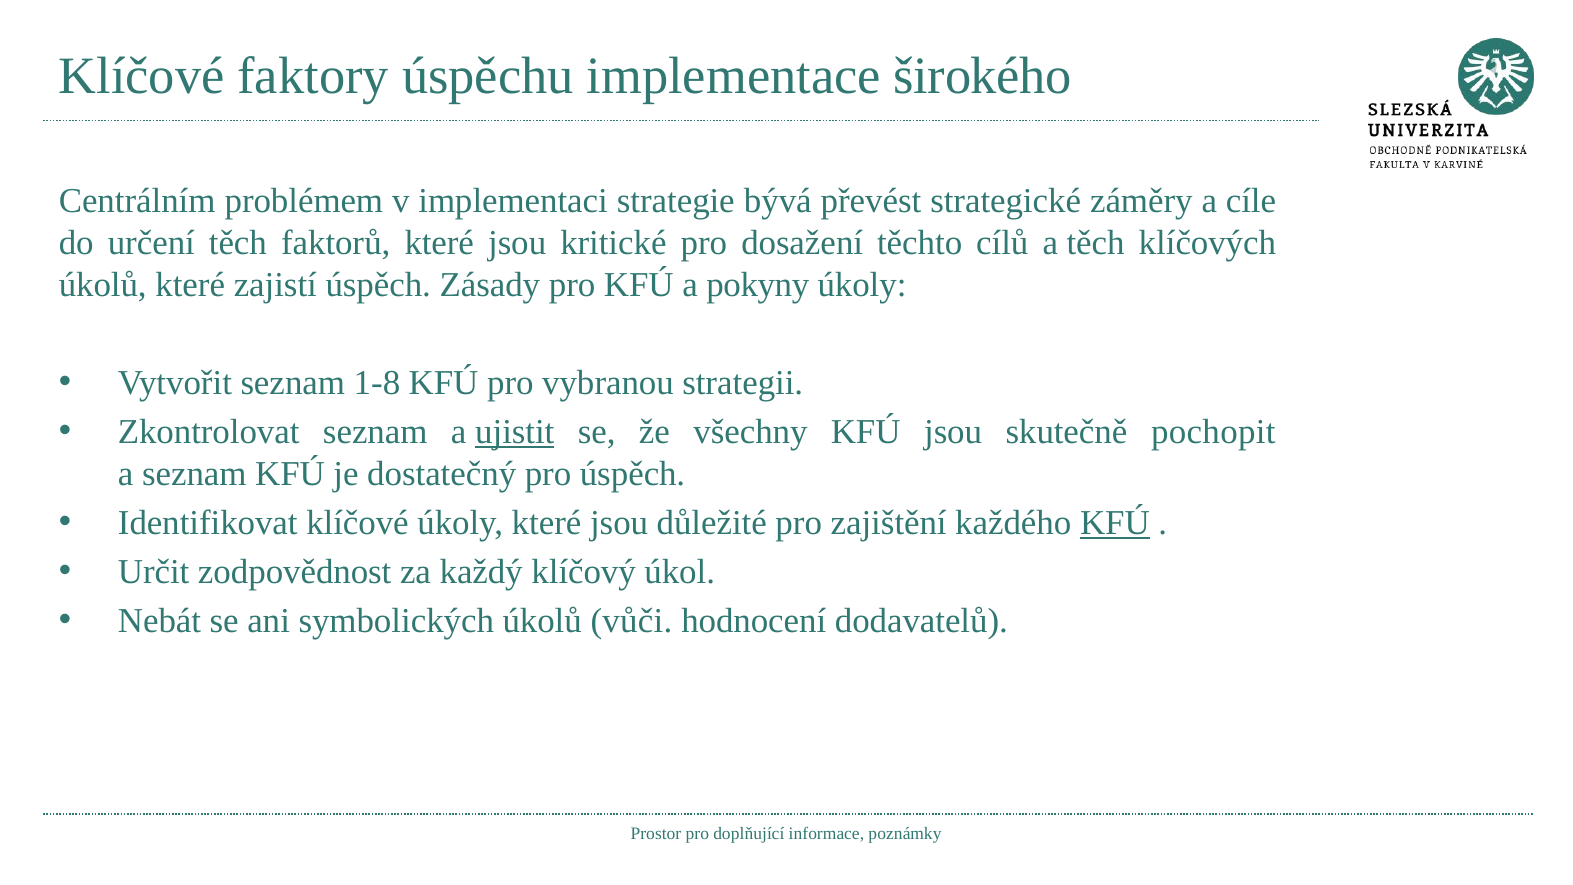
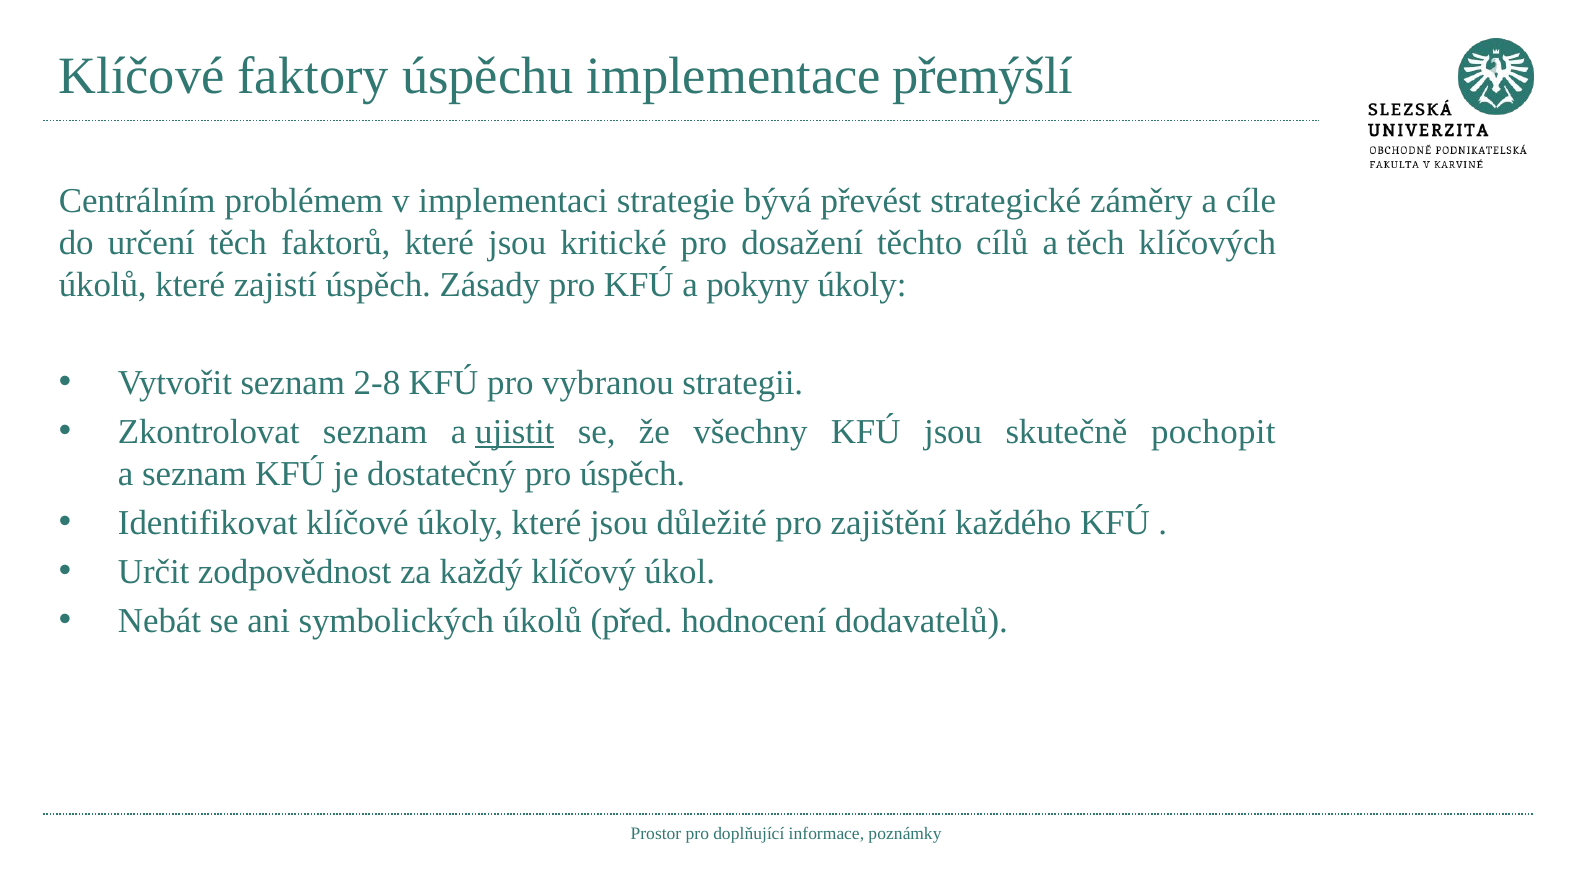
širokého: širokého -> přemýšlí (983, 77)
1-8: 1-8 -> 2-8 (377, 383)
KFÚ underline: present -> none (1115, 523)
vůči: vůči -> před (632, 620)
